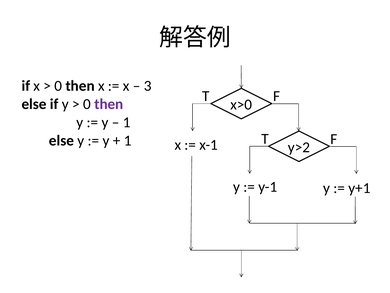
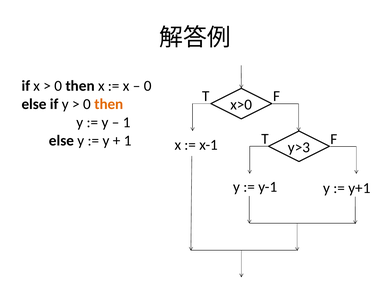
3: 3 -> 0 (148, 86)
then colour: purple -> orange (109, 104)
y>2: y>2 -> y>3 (299, 147)
